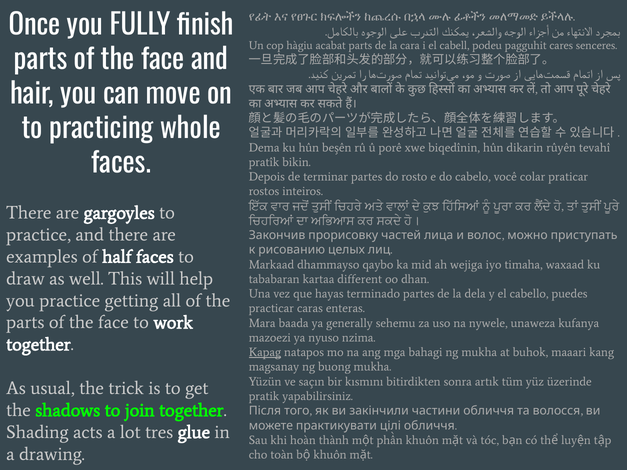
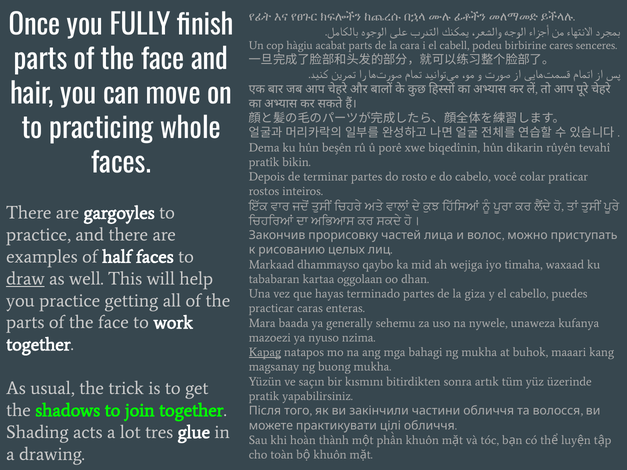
pagguhit: pagguhit -> birbirine (526, 46)
draw underline: none -> present (25, 279)
different: different -> oggolaan (360, 279)
dela: dela -> giza (475, 294)
